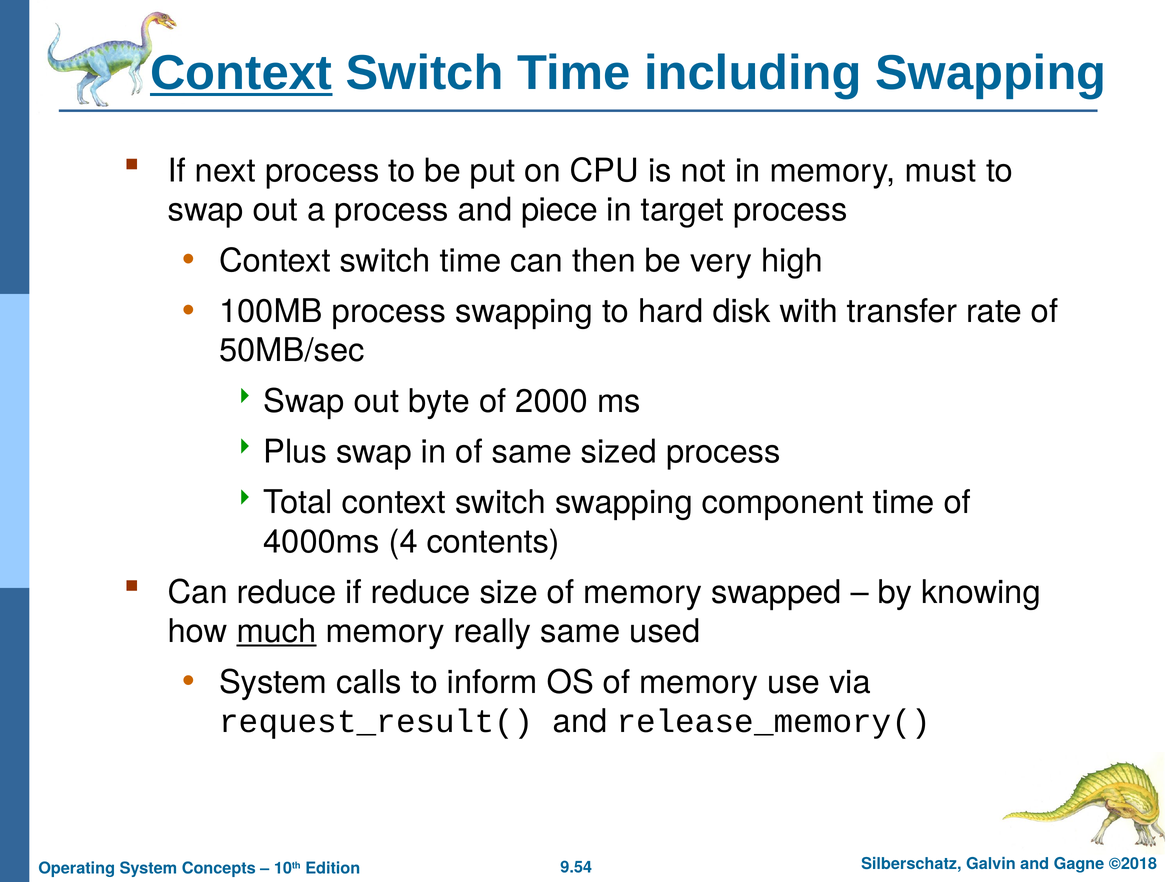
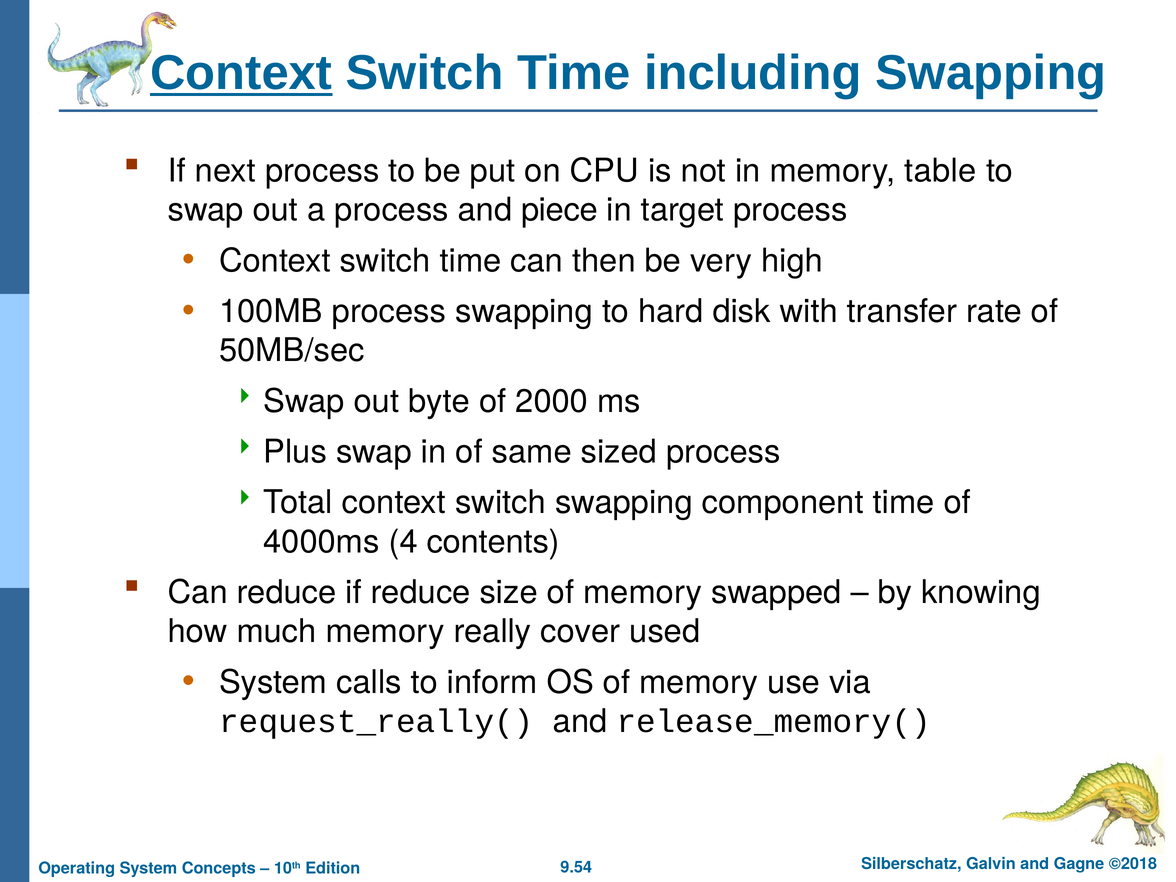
must: must -> table (940, 171)
much underline: present -> none (277, 632)
really same: same -> cover (580, 632)
request_result(: request_result( -> request_really( (376, 722)
